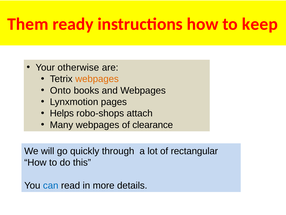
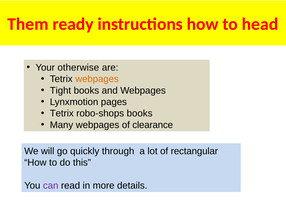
keep: keep -> head (260, 24)
Onto: Onto -> Tight (60, 90)
Helps: Helps -> Tetrix (62, 113)
robo-shops attach: attach -> books (140, 113)
can colour: blue -> purple (51, 185)
